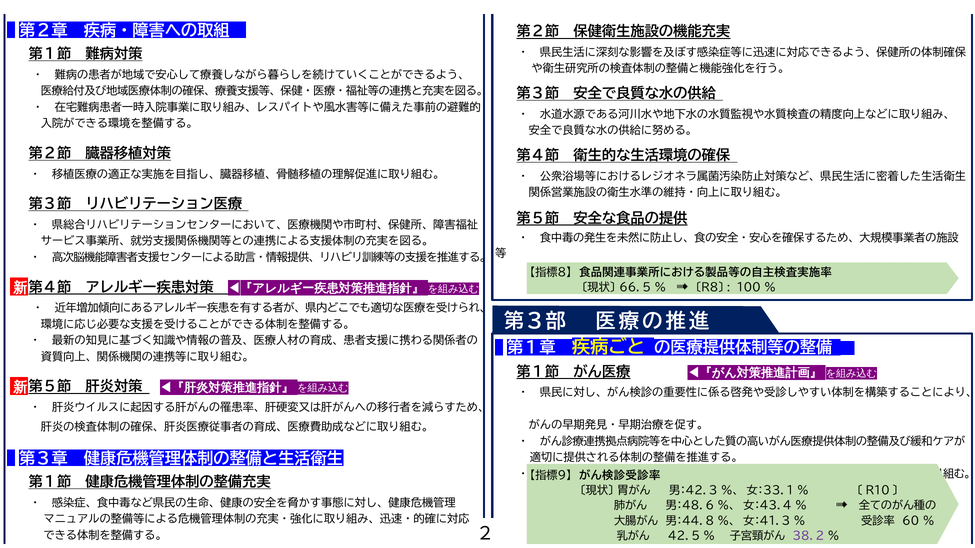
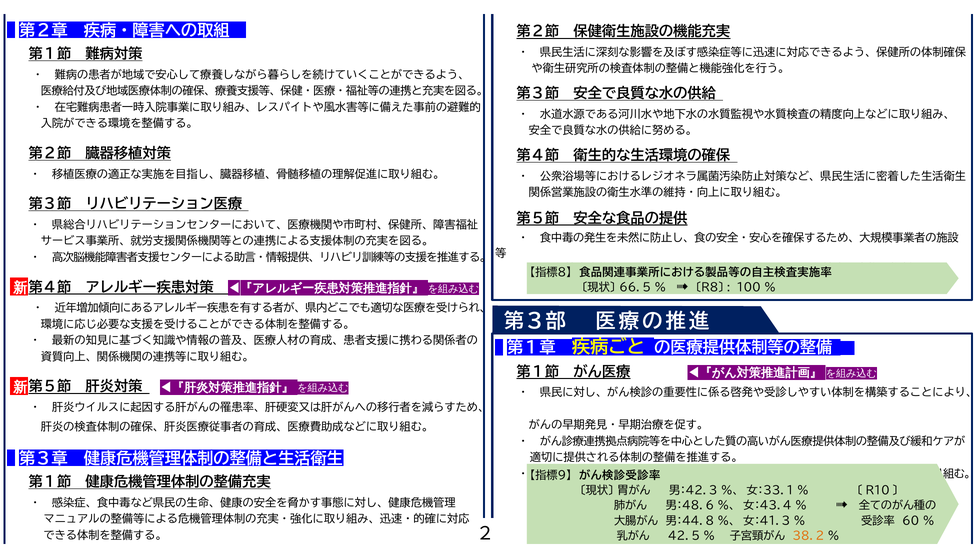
３８．２ colour: purple -> orange (808, 537)
